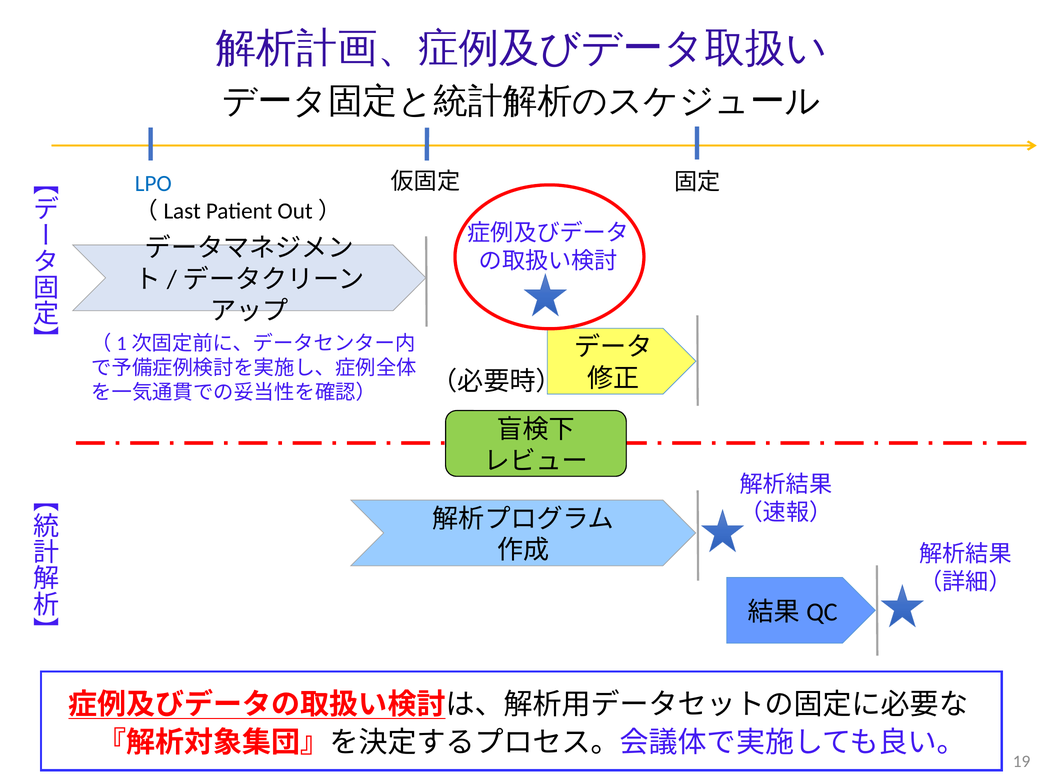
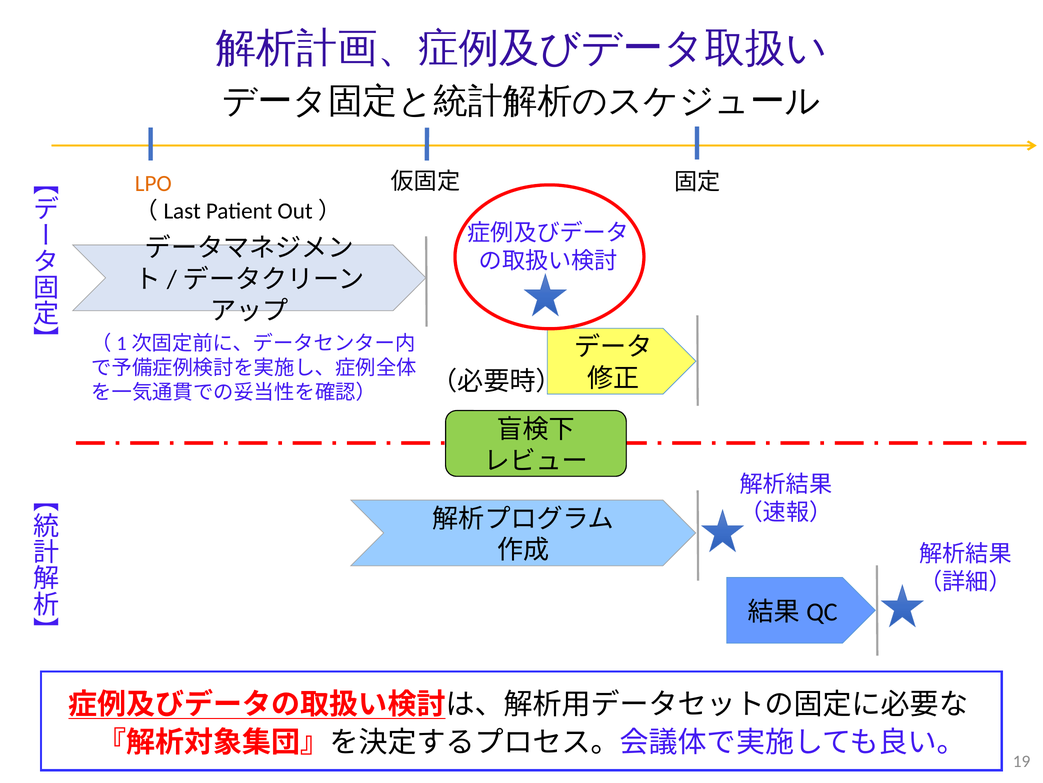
LPO colour: blue -> orange (153, 183)
